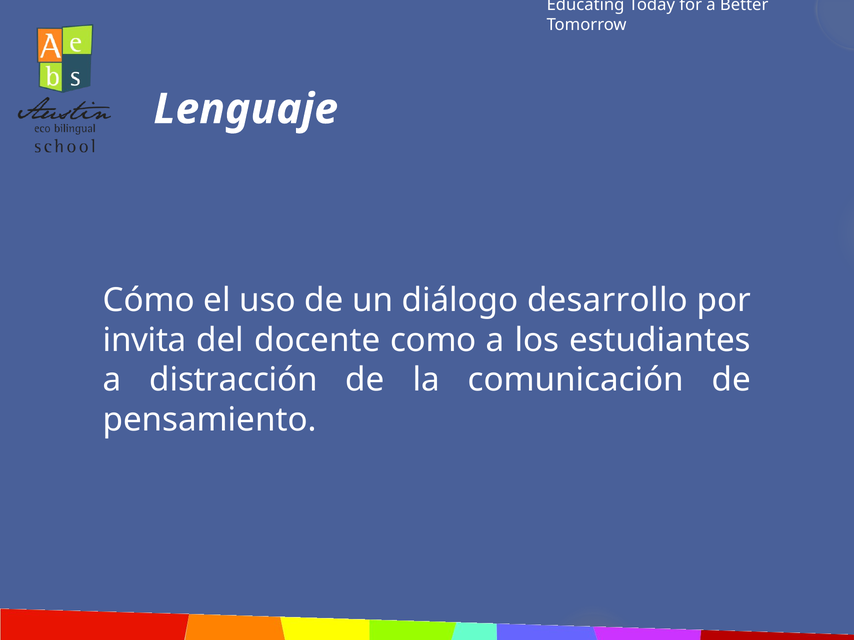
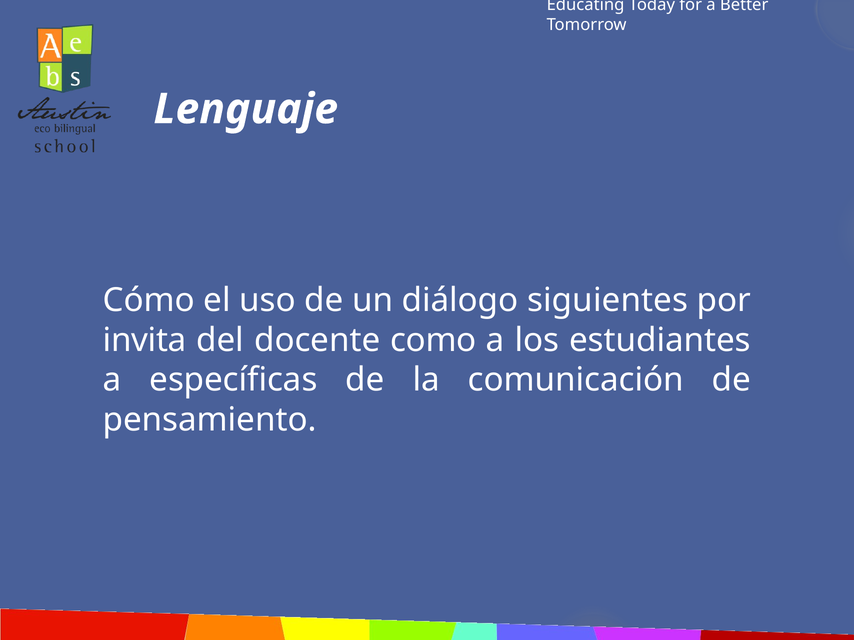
desarrollo: desarrollo -> siguientes (608, 300)
distracción: distracción -> específicas (233, 380)
